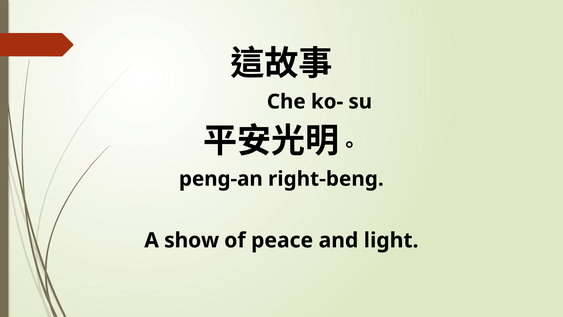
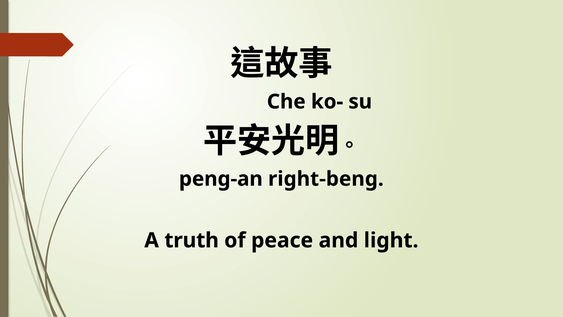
show: show -> truth (192, 240)
